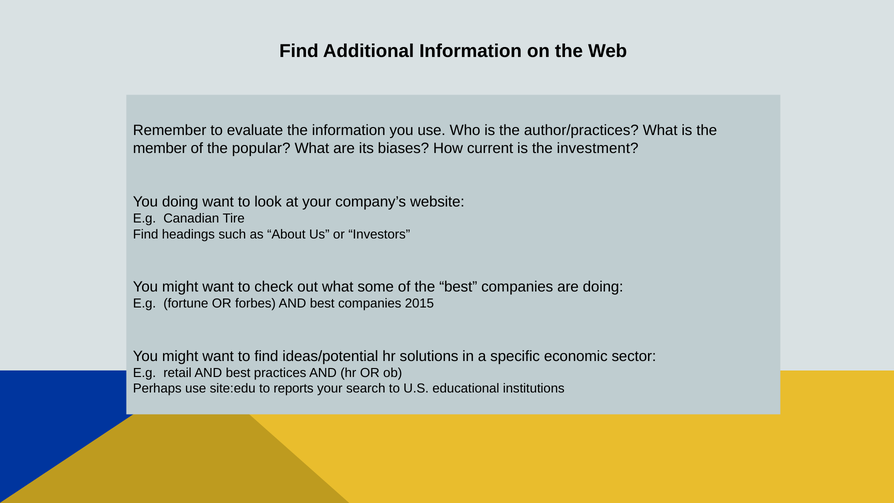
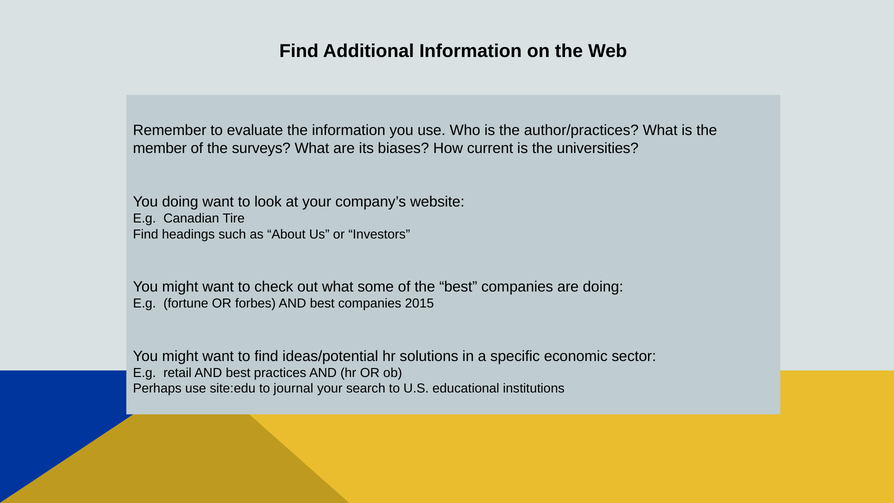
popular: popular -> surveys (261, 148)
investment: investment -> universities (598, 148)
reports: reports -> journal (294, 388)
